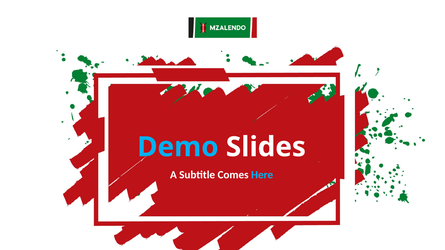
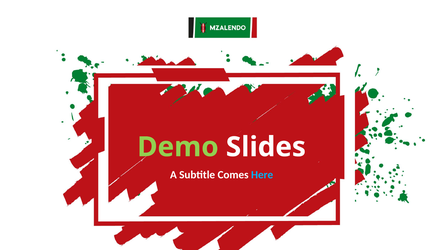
Demo colour: light blue -> light green (178, 147)
